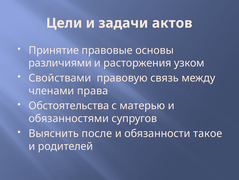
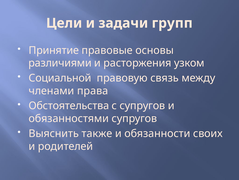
актов: актов -> групп (172, 23)
Свойствами: Свойствами -> Социальной (60, 78)
с матерью: матерью -> супругов (142, 105)
после: после -> также (97, 133)
такое: такое -> своих (208, 133)
